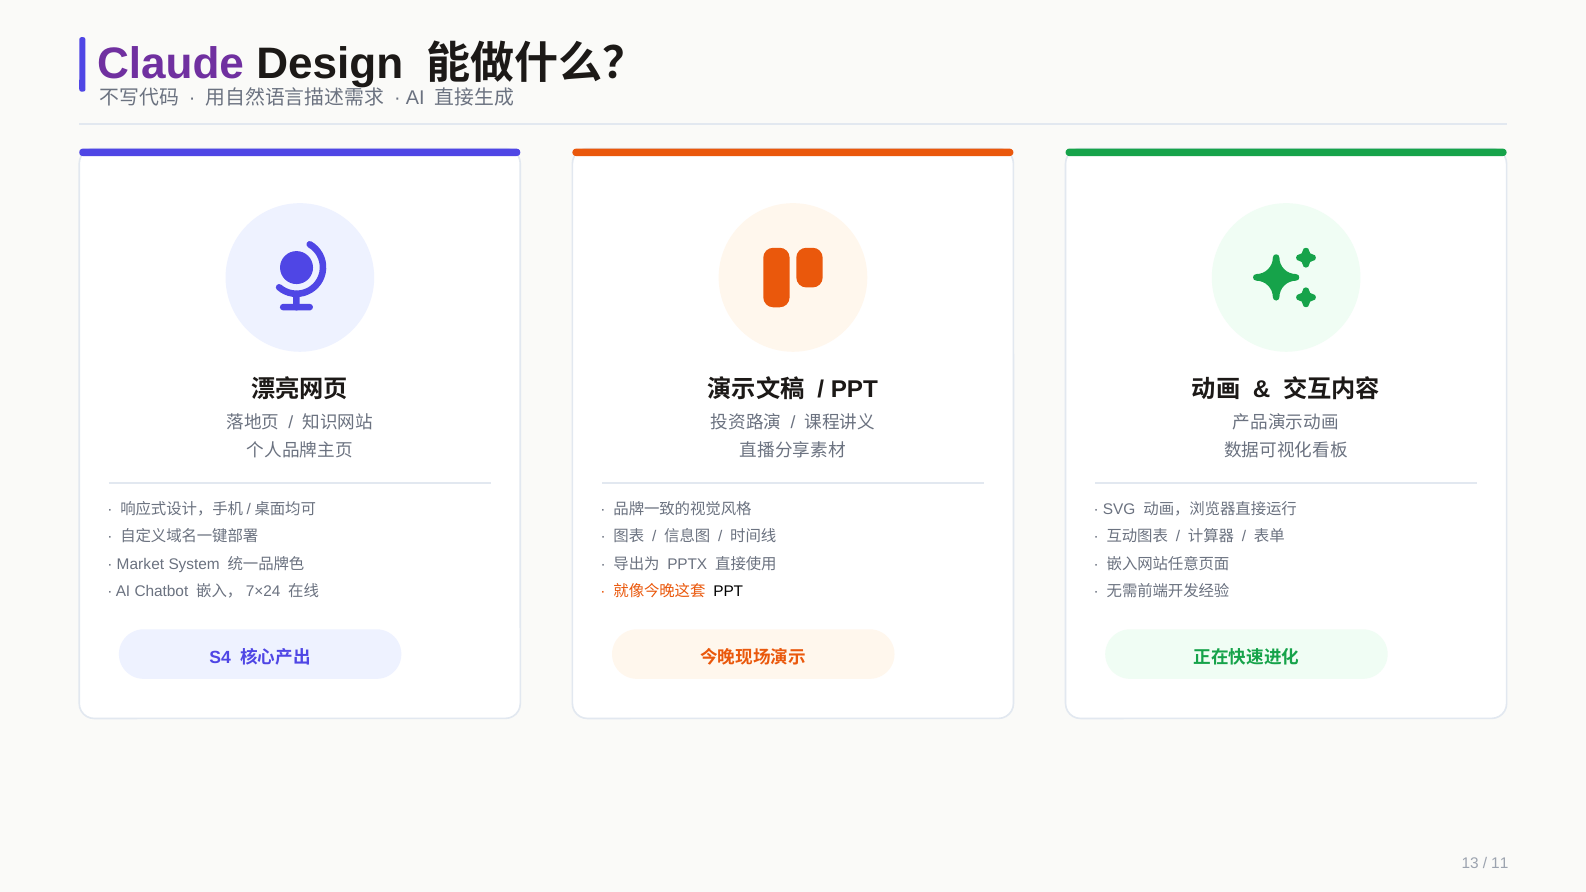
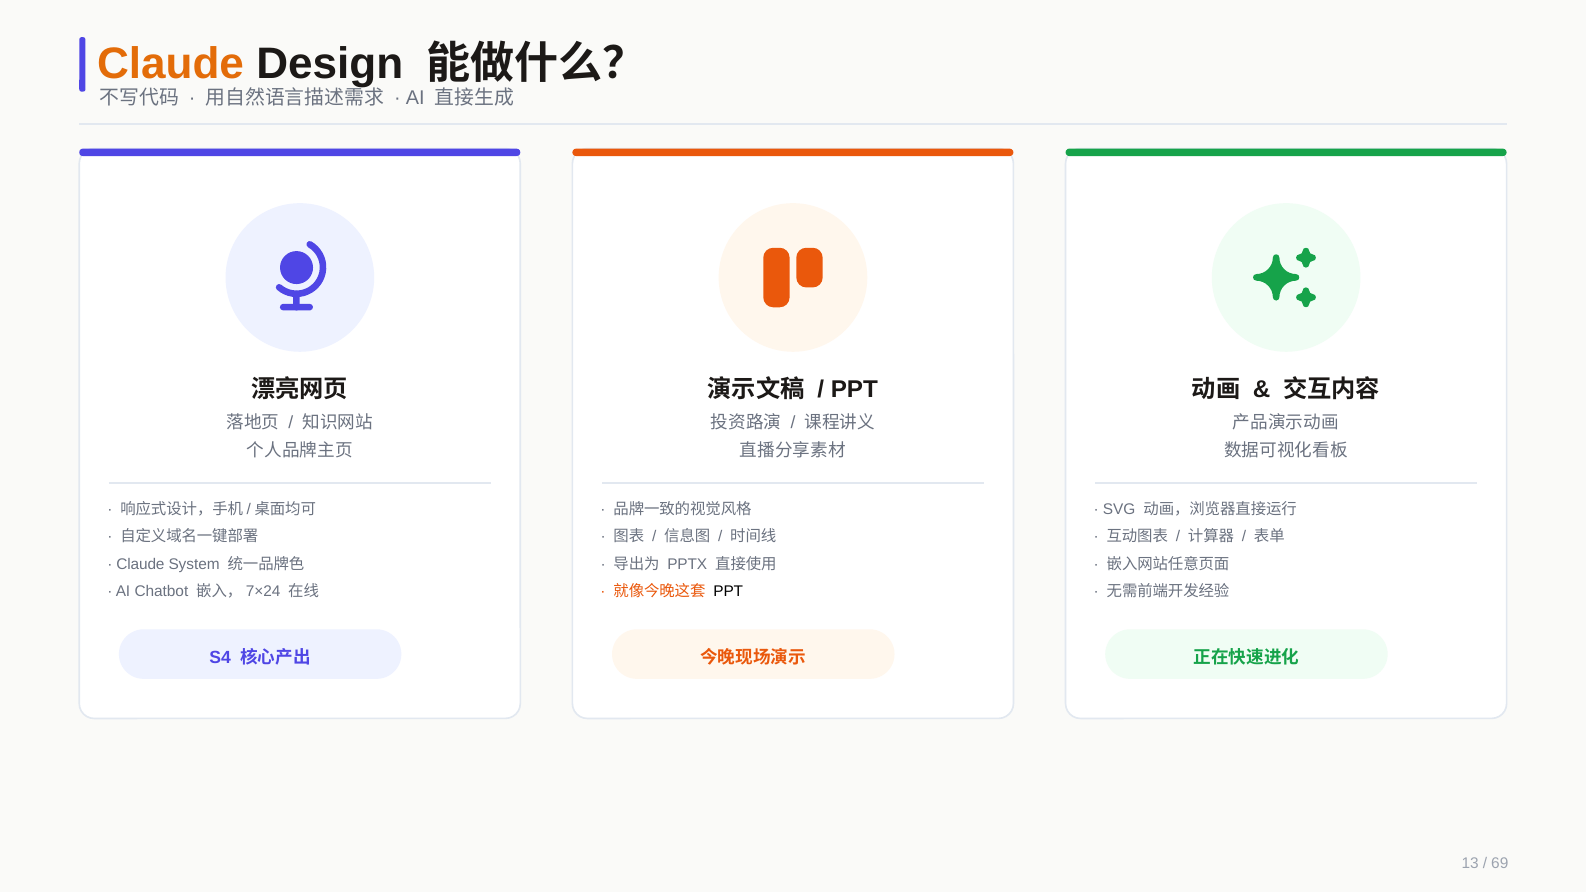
Claude colour: purple -> orange (171, 64)
Market: Market -> Claude (141, 564)
11: 11 -> 69 (1500, 864)
